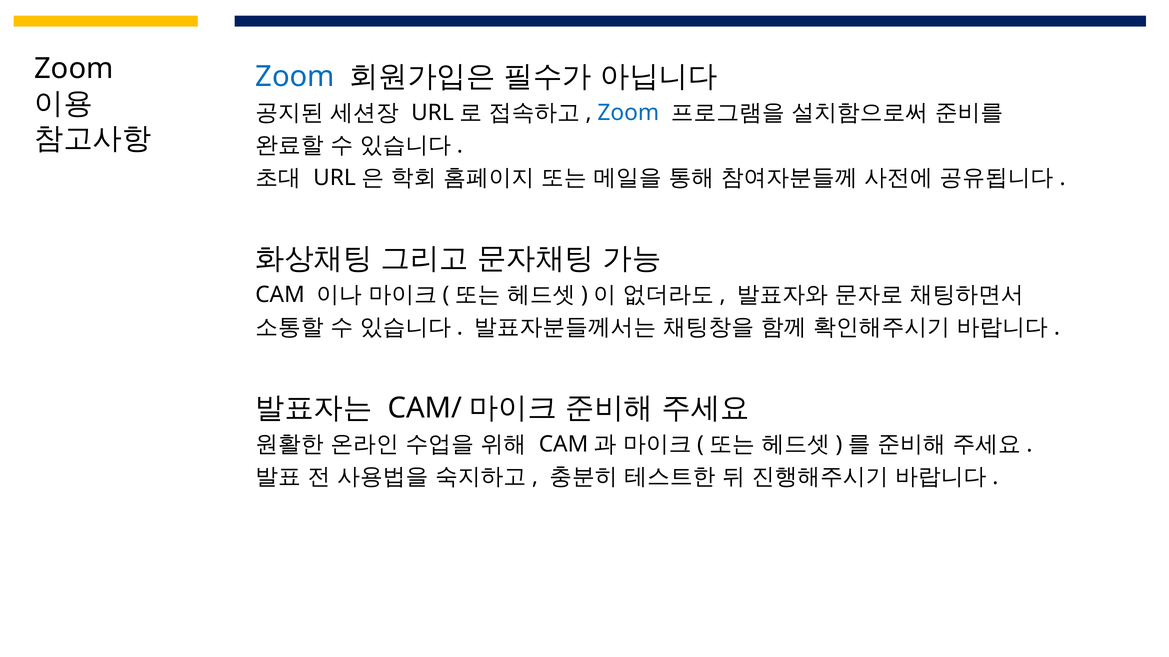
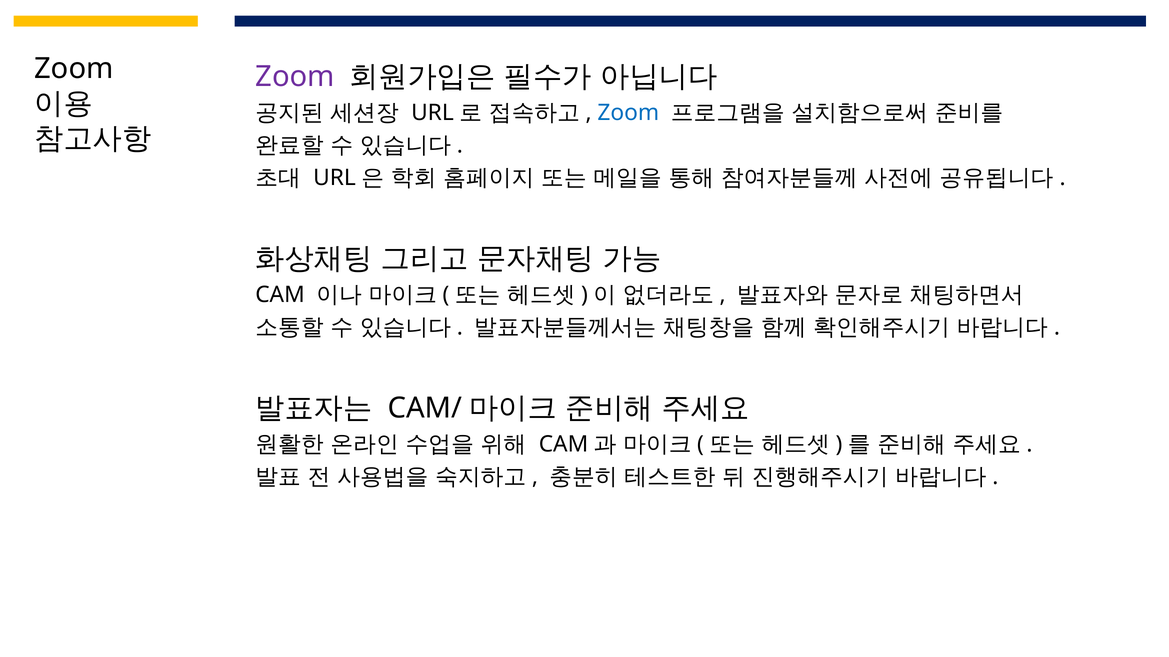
Zoom colour: blue -> purple (295, 77)
